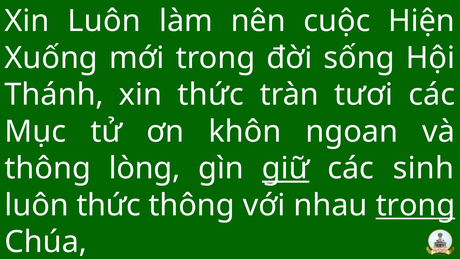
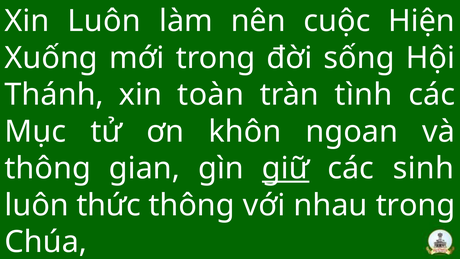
xin thức: thức -> toàn (211, 95)
tươi: tươi -> tình (364, 95)
lòng: lòng -> gian (145, 168)
trong underline: present -> none (415, 205)
